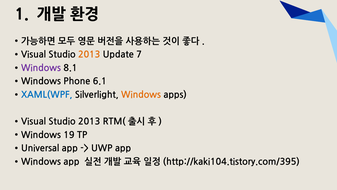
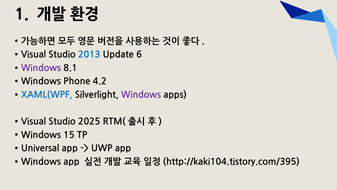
2013 colour: orange -> blue (89, 55)
7: 7 -> 6 (139, 55)
6.1: 6.1 -> 4.2 (100, 81)
Windows colour: orange -> purple (141, 95)
2013: 2013 -> 2025 (89, 121)
19: 19 -> 15 (69, 135)
